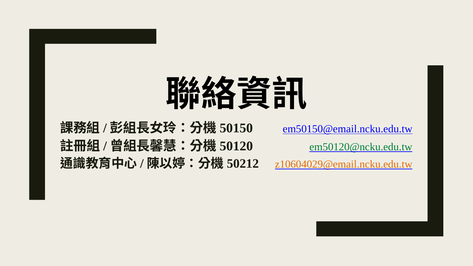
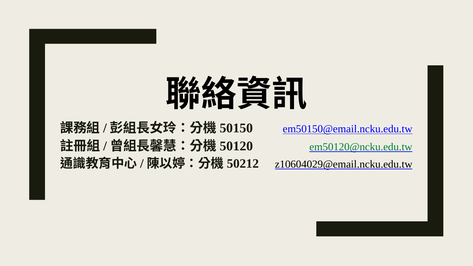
z10604029@email.ncku.edu.tw colour: orange -> black (344, 164)
